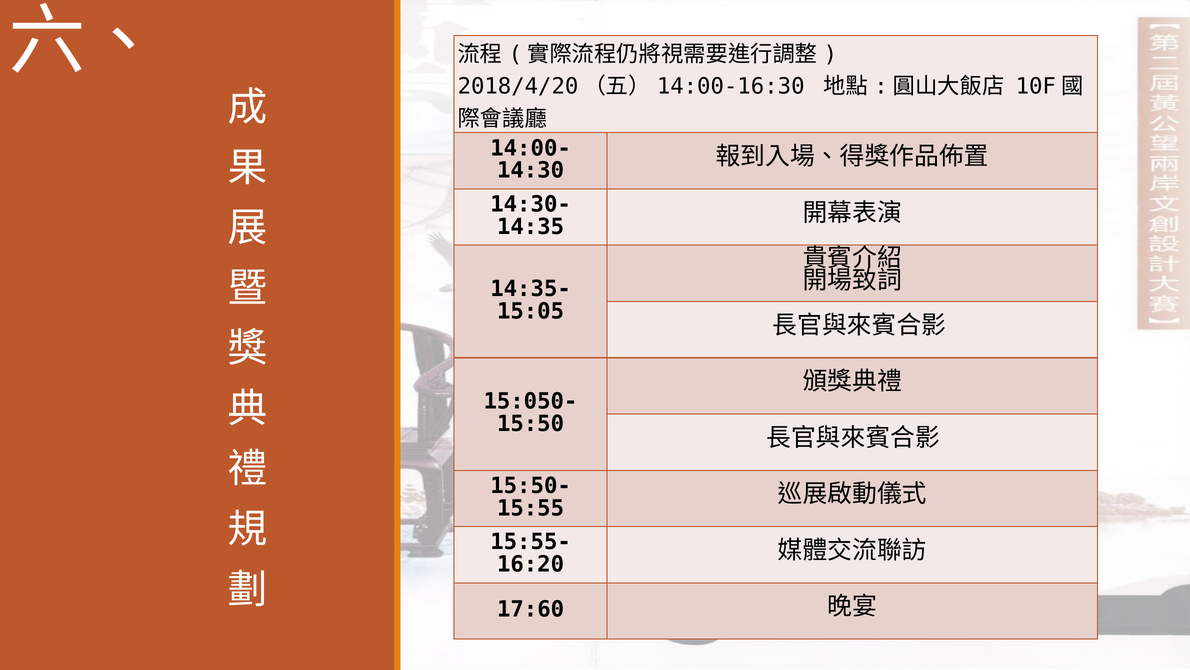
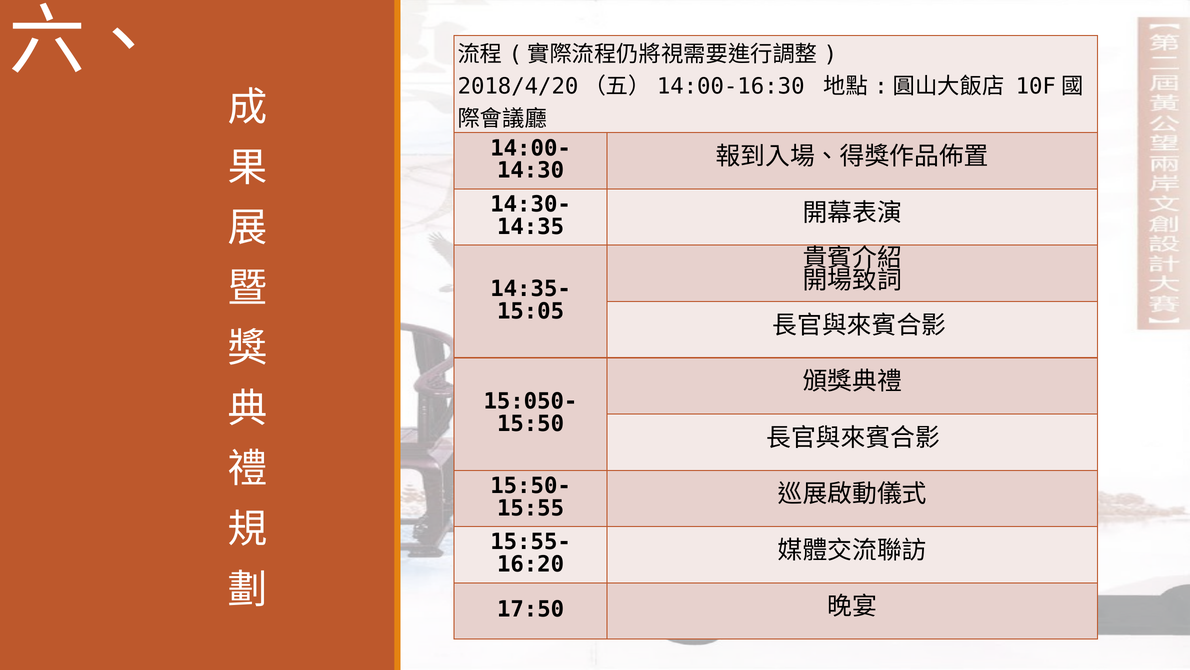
17:60: 17:60 -> 17:50 (531, 609)
